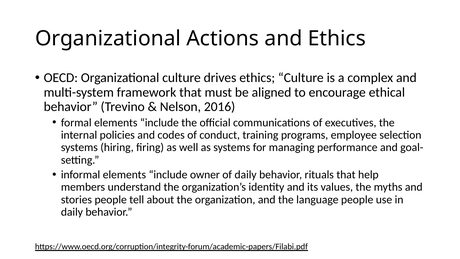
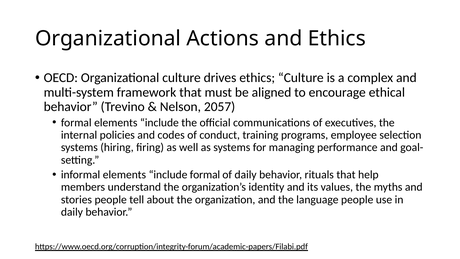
2016: 2016 -> 2057 (220, 107)
include owner: owner -> formal (205, 175)
